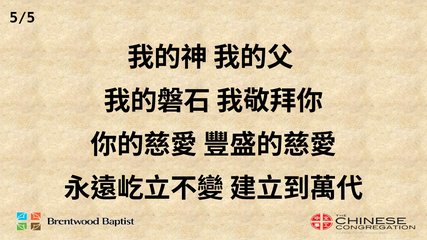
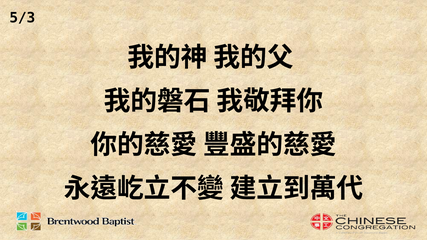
5/5: 5/5 -> 5/3 (22, 18)
